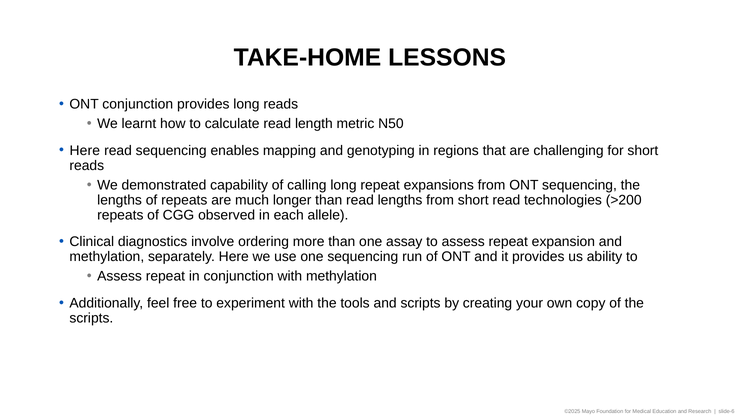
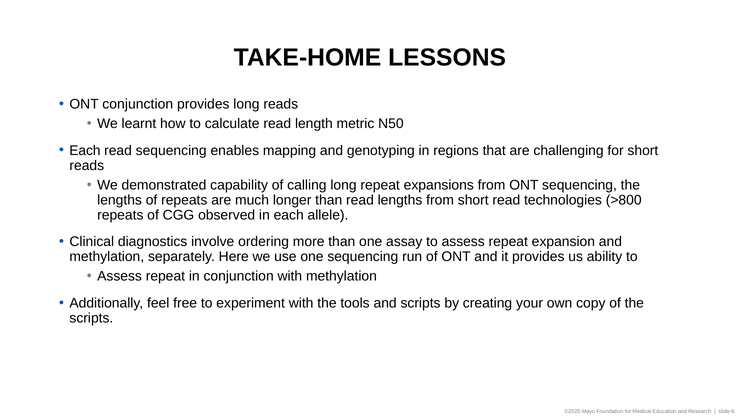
Here: Here -> Each (85, 150)
>200: >200 -> >800 (624, 200)
